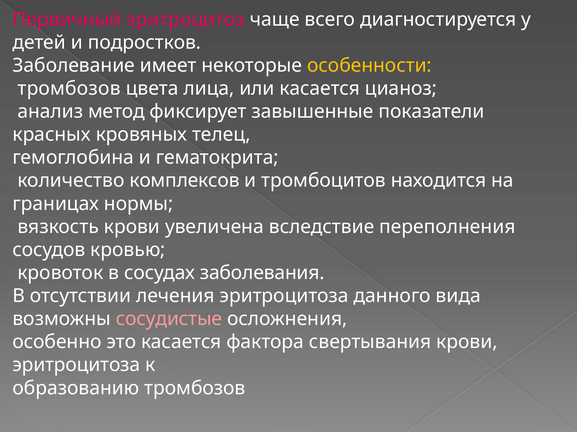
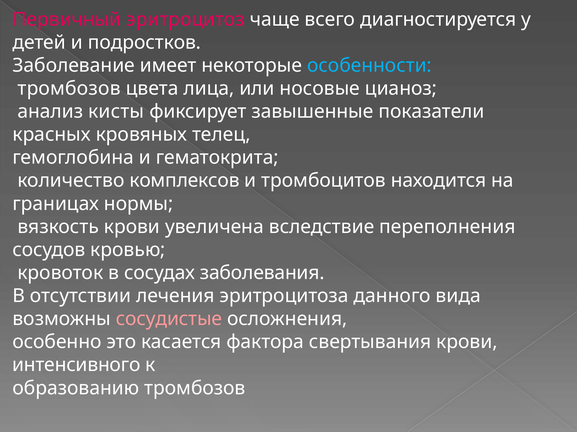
особенности colour: yellow -> light blue (369, 66)
или касается: касается -> носовые (320, 89)
метод: метод -> кисты (116, 112)
эритроцитоза: эритроцитоза -> интенсивного (76, 366)
